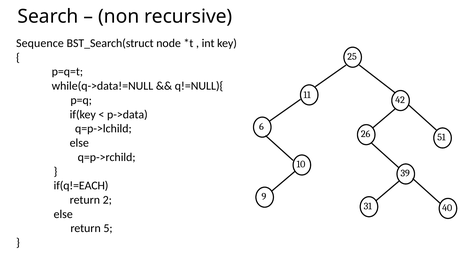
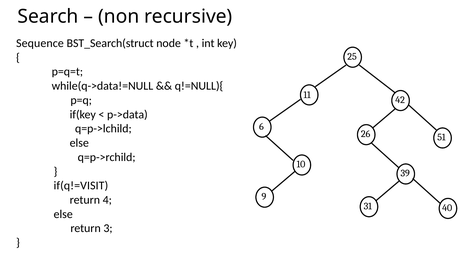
if(q!=EACH: if(q!=EACH -> if(q!=VISIT (81, 185)
2: 2 -> 4 (107, 200)
5: 5 -> 3 (108, 228)
